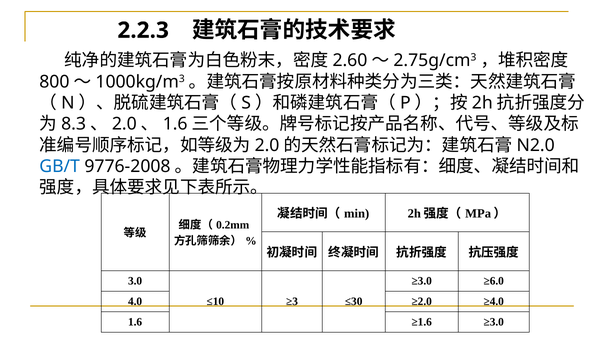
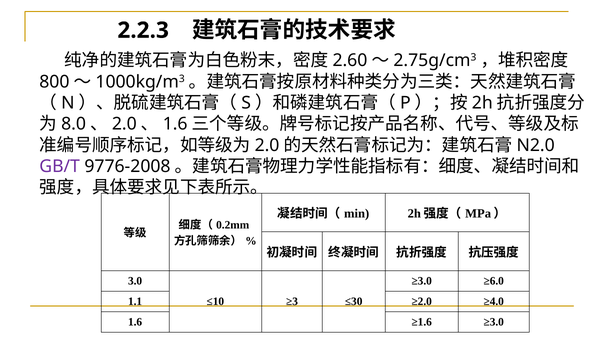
8.3: 8.3 -> 8.0 (74, 124)
GB/T colour: blue -> purple (60, 166)
4.0: 4.0 -> 1.1 (135, 301)
